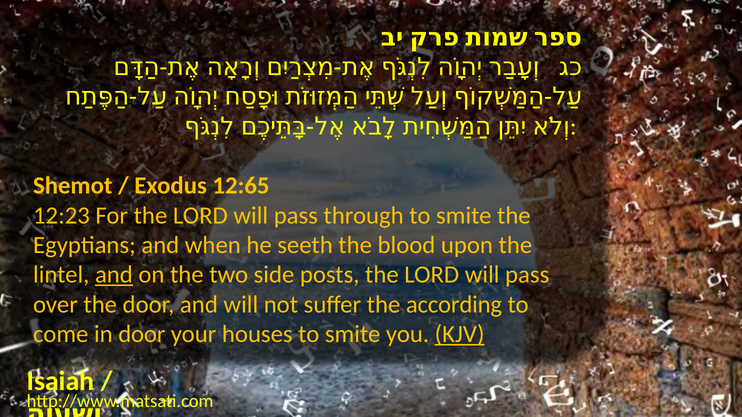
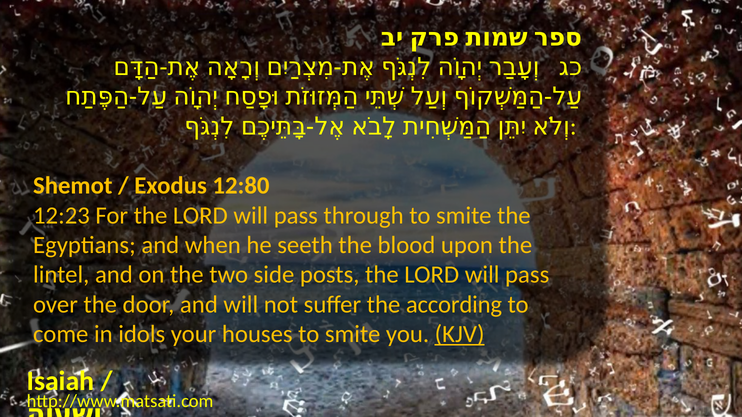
12:65: 12:65 -> 12:80 (241, 186)
and underline: present -> none (114, 275)
in door: door -> idols (142, 334)
